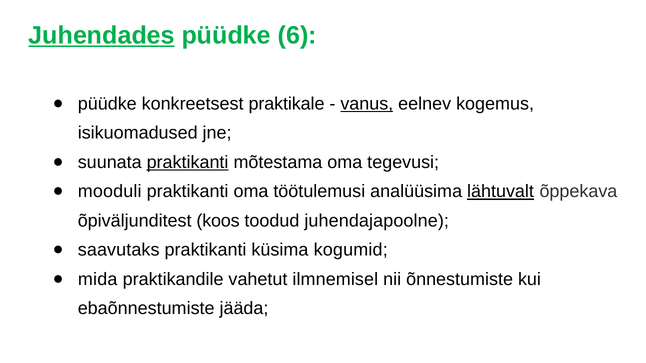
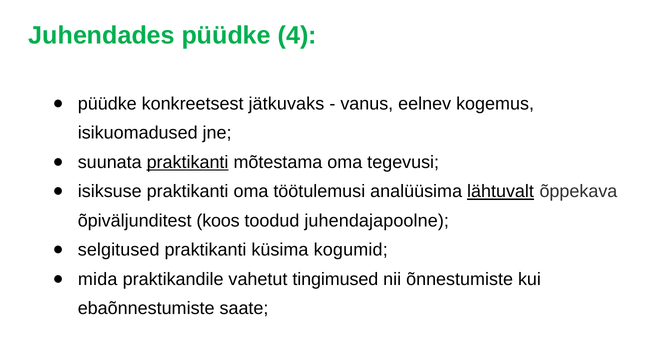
Juhendades underline: present -> none (102, 35)
6: 6 -> 4 (297, 35)
praktikale: praktikale -> jätkuvaks (286, 104)
vanus underline: present -> none (367, 104)
mooduli: mooduli -> isiksuse (110, 192)
saavutaks: saavutaks -> selgitused (119, 250)
ilmnemisel: ilmnemisel -> tingimused (335, 280)
jääda: jääda -> saate (244, 309)
